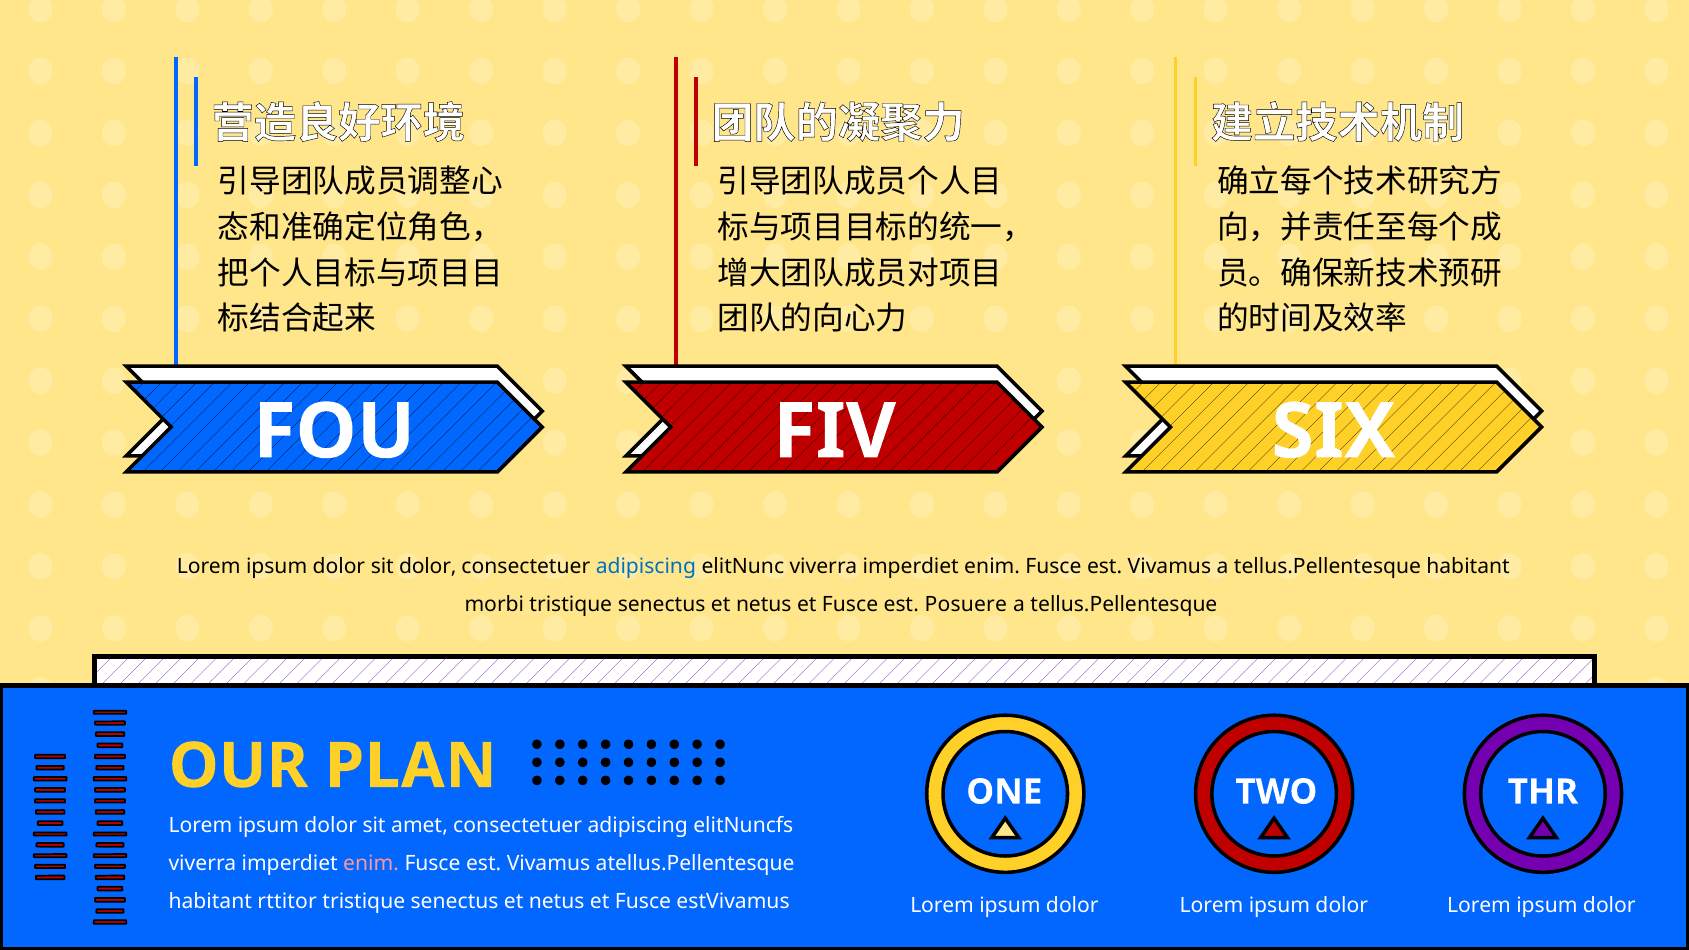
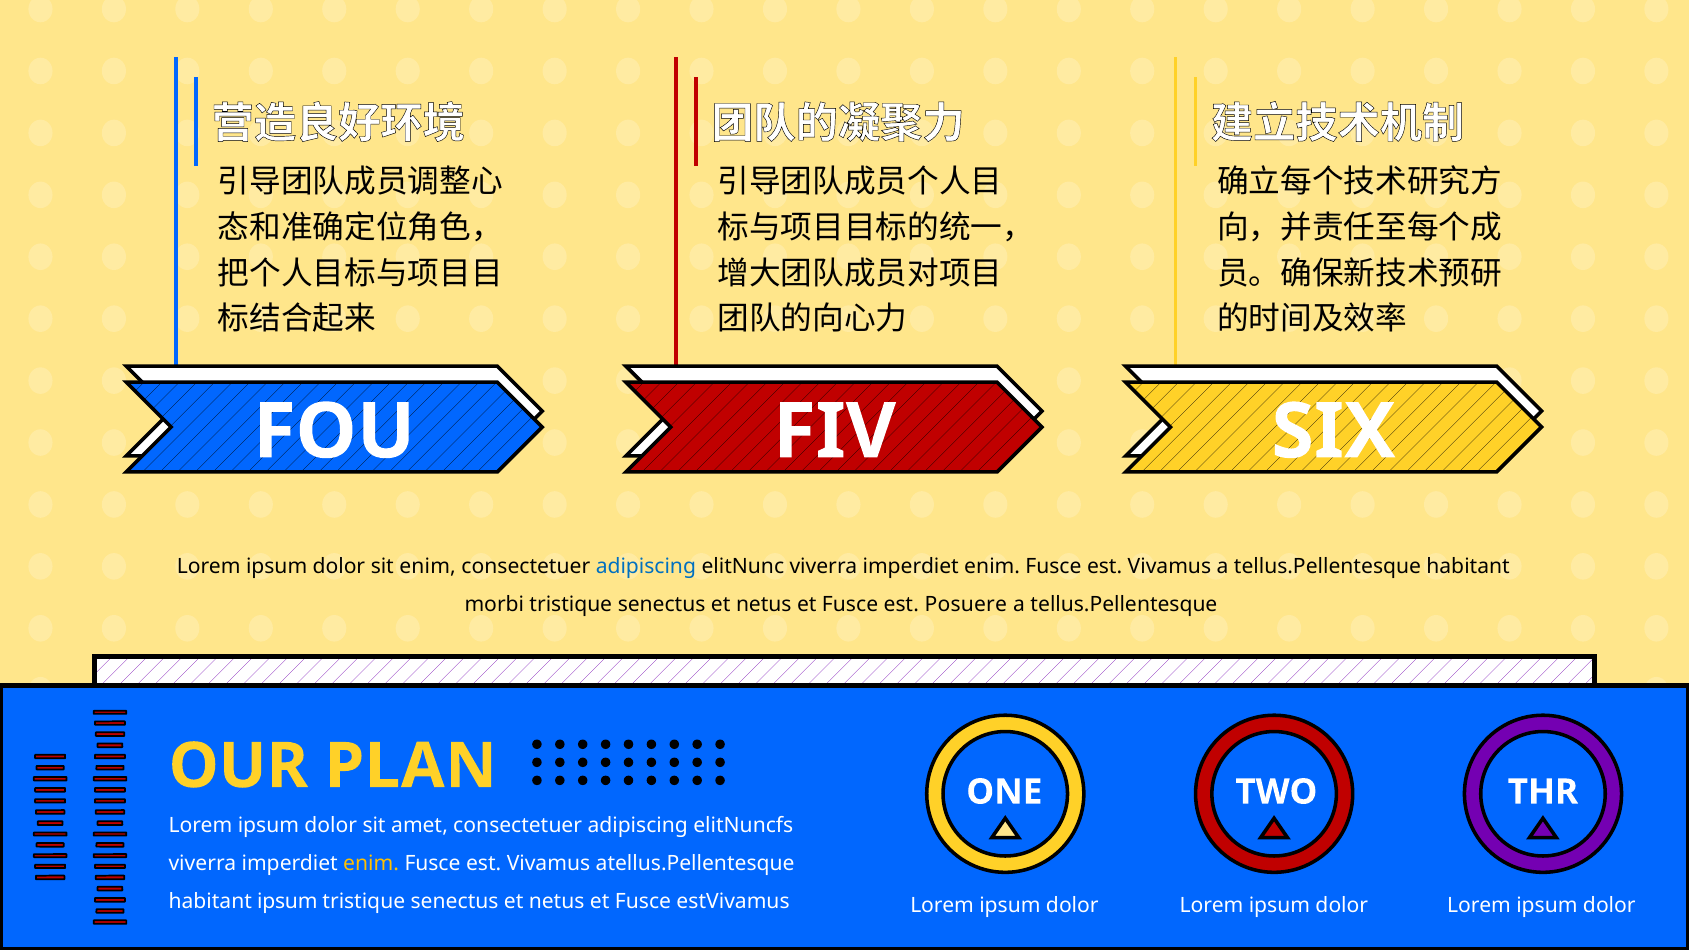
sit dolor: dolor -> enim (428, 567)
enim colour: pink -> yellow (371, 864)
habitant rttitor: rttitor -> ipsum (287, 902)
